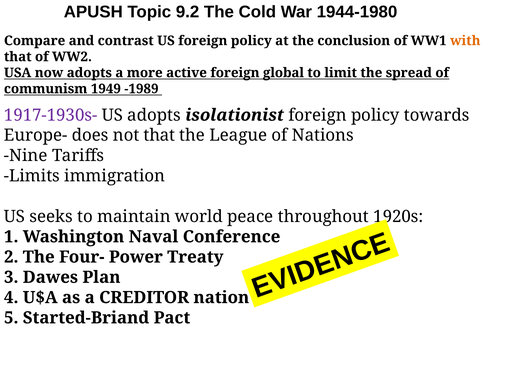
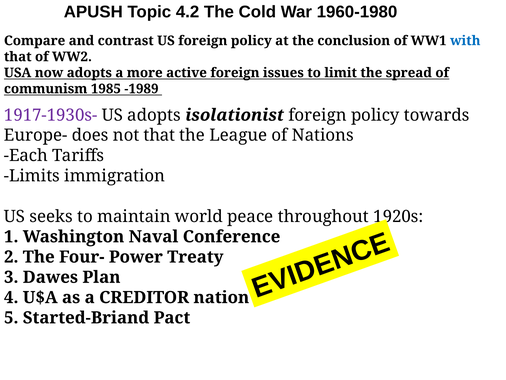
9.2: 9.2 -> 4.2 (188, 12)
1944-1980: 1944-1980 -> 1960-1980 (357, 12)
with colour: orange -> blue (465, 41)
global: global -> issues (283, 73)
1949: 1949 -> 1985 (106, 89)
Nine: Nine -> Each (26, 155)
